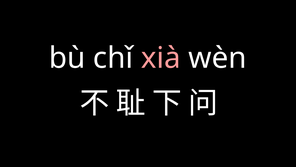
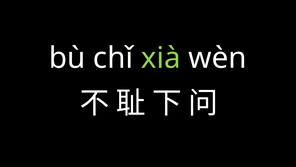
xià colour: pink -> light green (161, 58)
